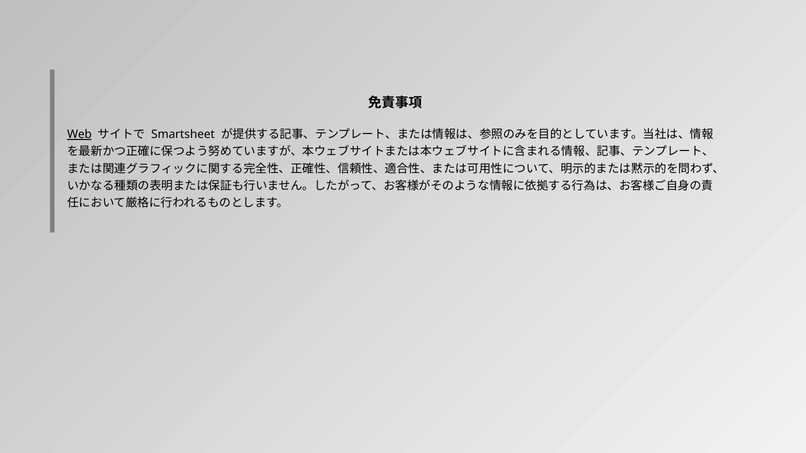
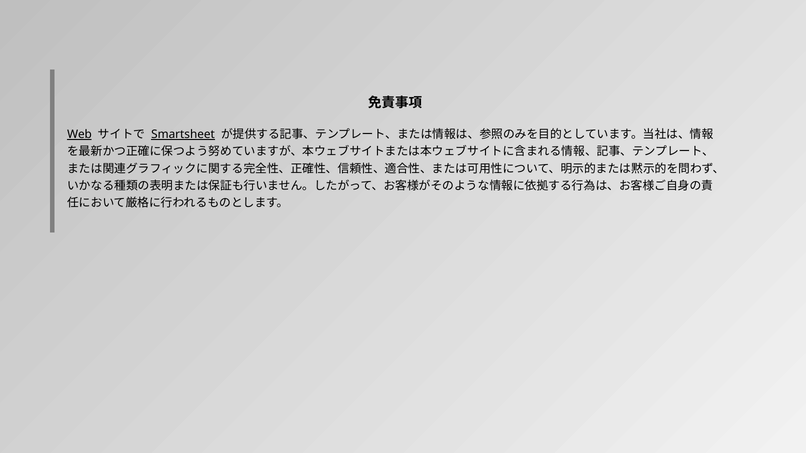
Smartsheet underline: none -> present (183, 135)
